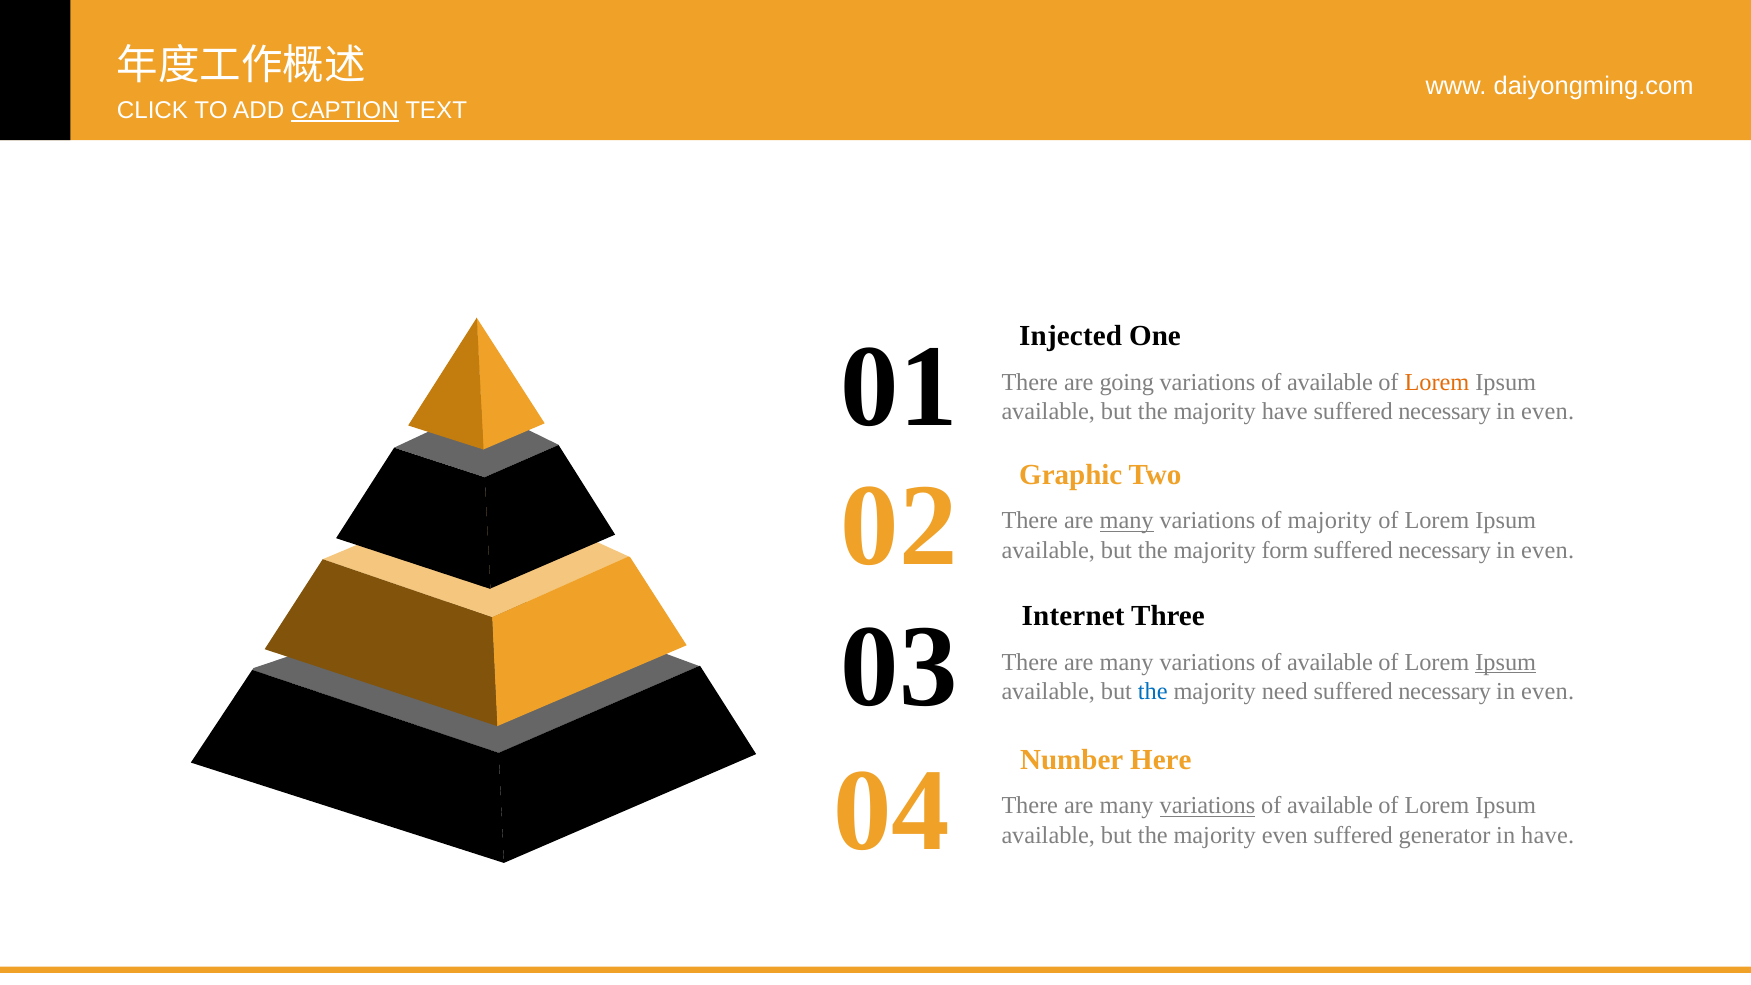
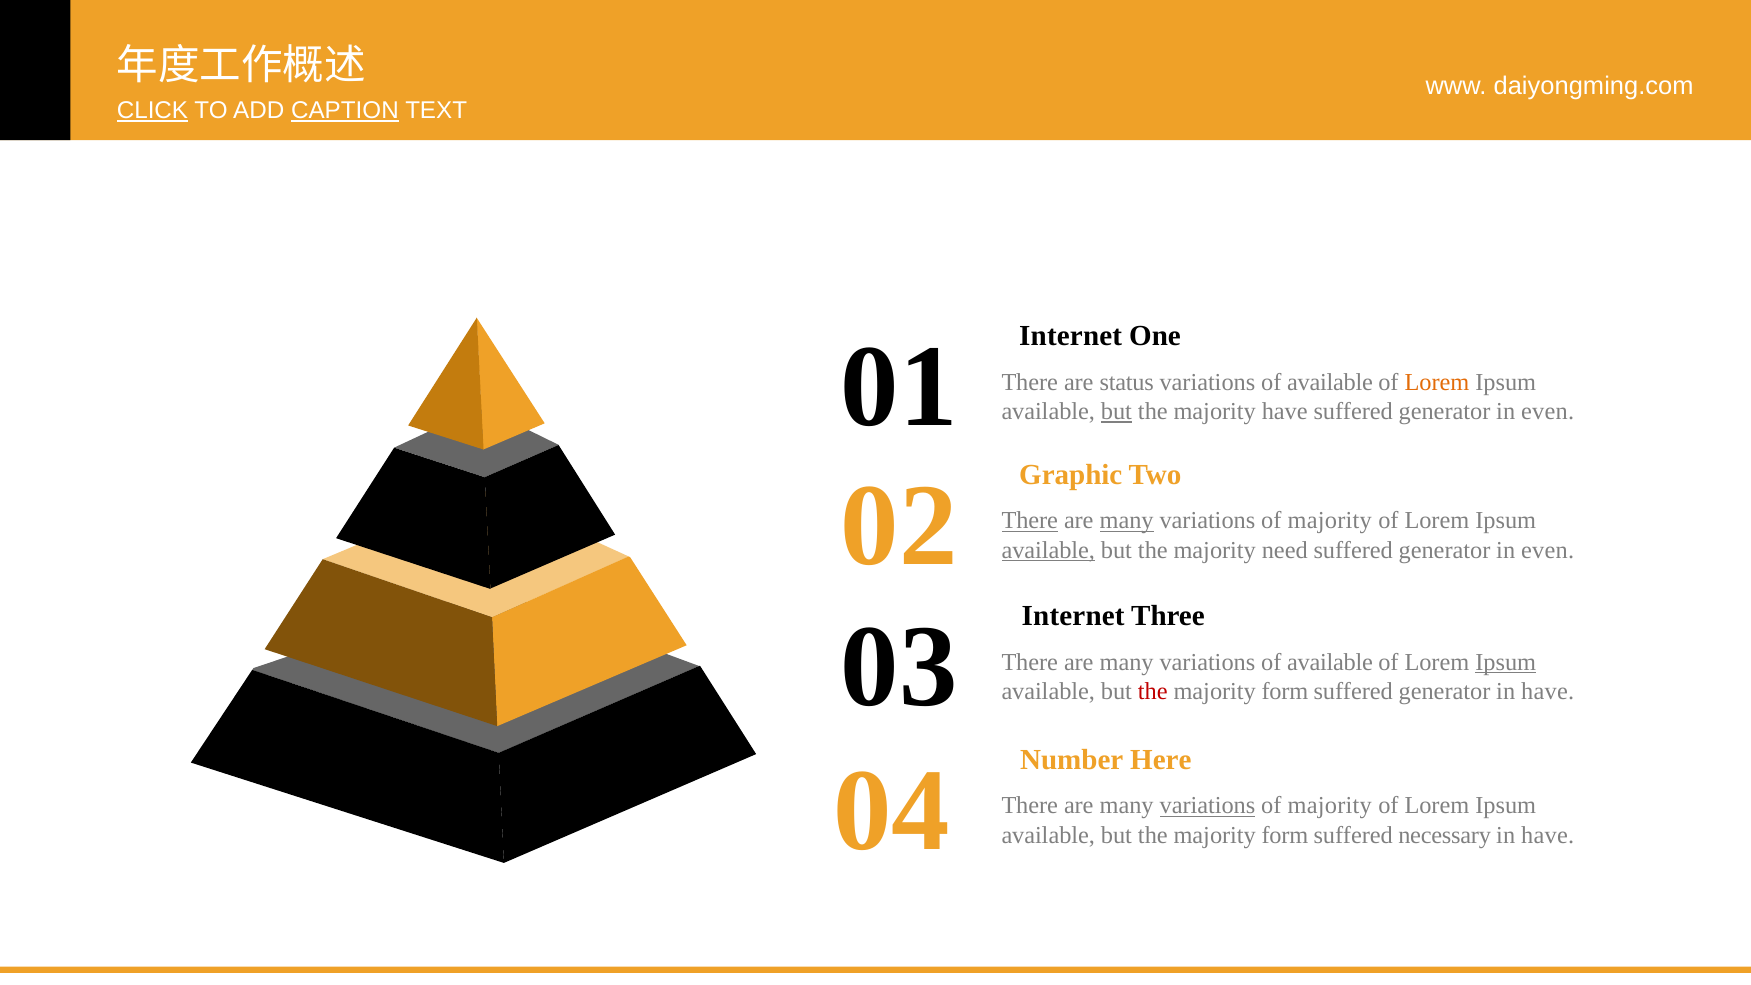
CLICK underline: none -> present (152, 111)
Injected: Injected -> Internet (1071, 336)
going: going -> status (1127, 382)
but underline: none -> present (1116, 411)
have suffered necessary: necessary -> generator (1445, 411)
There underline: none -> present (1030, 521)
available underline: none -> present (1048, 550)
form: form -> need (1285, 550)
necessary: necessary -> generator (1445, 550)
the colour: blue -> red (1153, 691)
need: need -> form (1285, 691)
necessary: necessary -> generator (1445, 691)
even: even -> have (1548, 691)
available: available -> majority (1330, 806)
even: even -> form (1285, 835)
generator: generator -> necessary (1445, 835)
